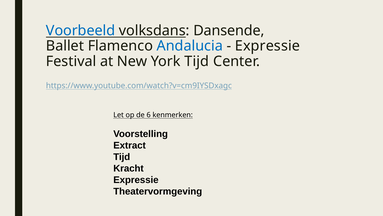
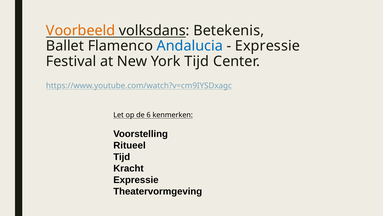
Voorbeeld colour: blue -> orange (81, 31)
Dansende: Dansende -> Betekenis (229, 31)
Extract: Extract -> Ritueel (130, 145)
